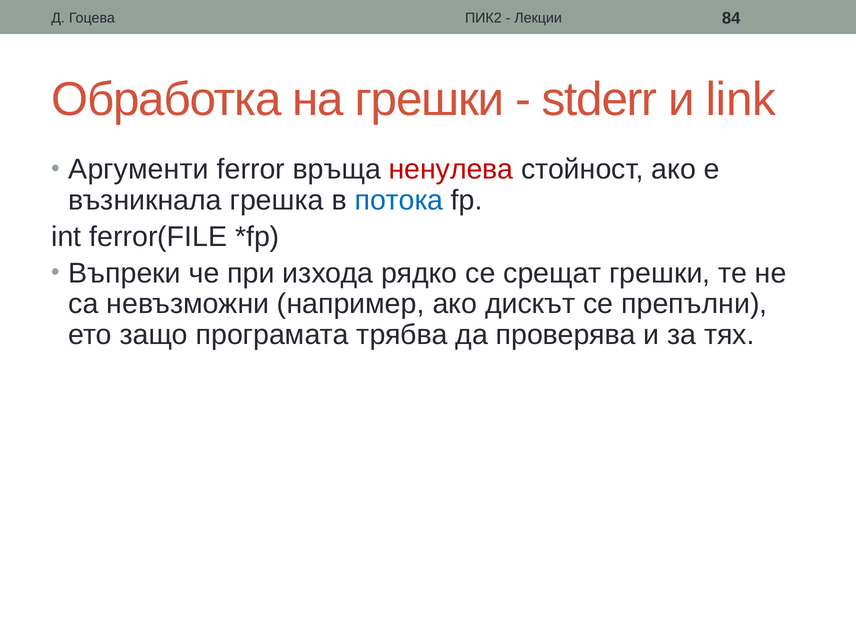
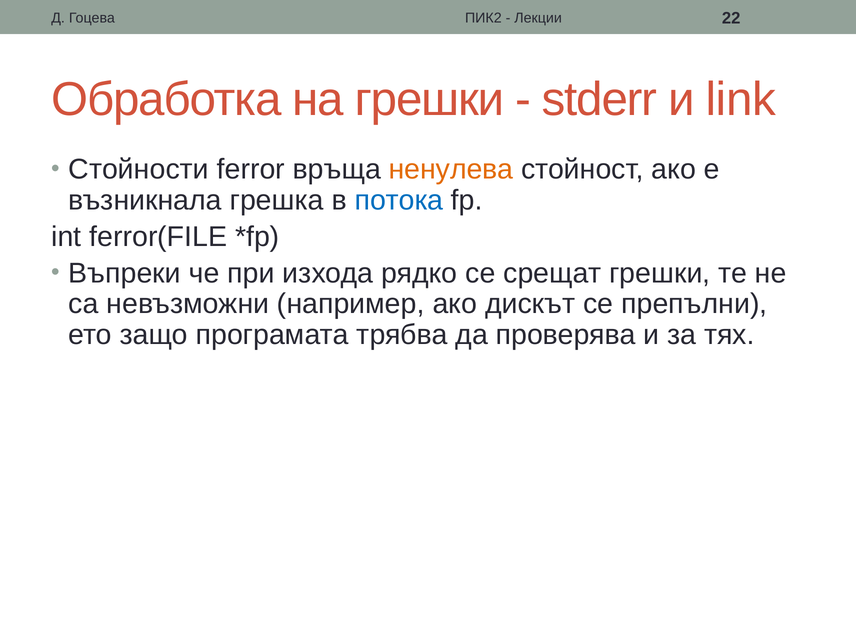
84: 84 -> 22 (731, 18)
Аргументи: Аргументи -> Стойности (139, 169)
ненулева colour: red -> orange (451, 169)
